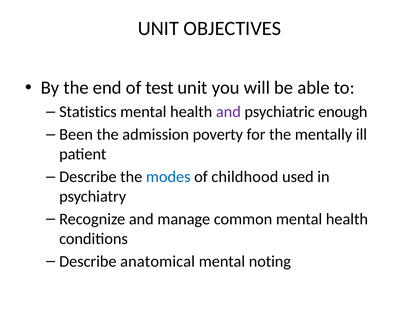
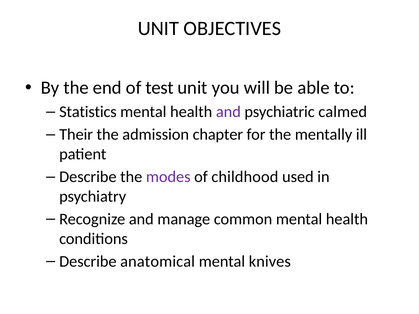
enough: enough -> calmed (343, 112)
Been: Been -> Their (76, 135)
poverty: poverty -> chapter (218, 135)
modes colour: blue -> purple (168, 177)
noting: noting -> knives (270, 262)
